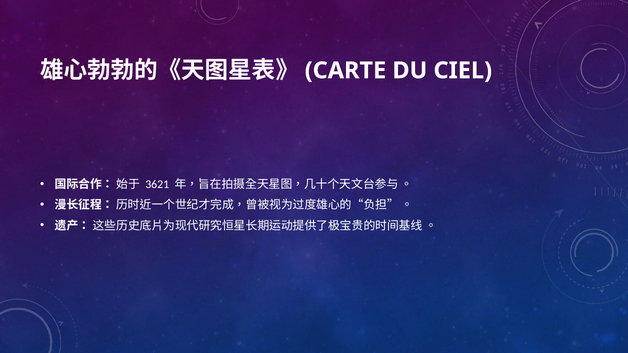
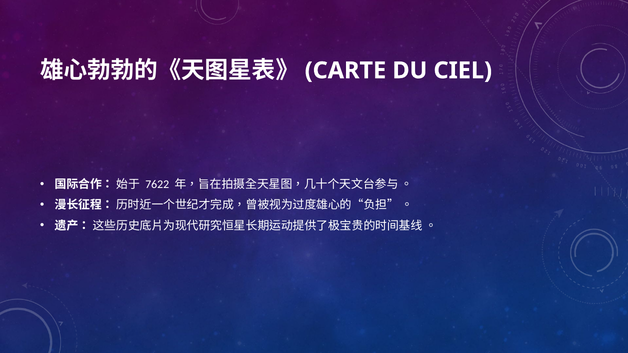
3621: 3621 -> 7622 (157, 184)
